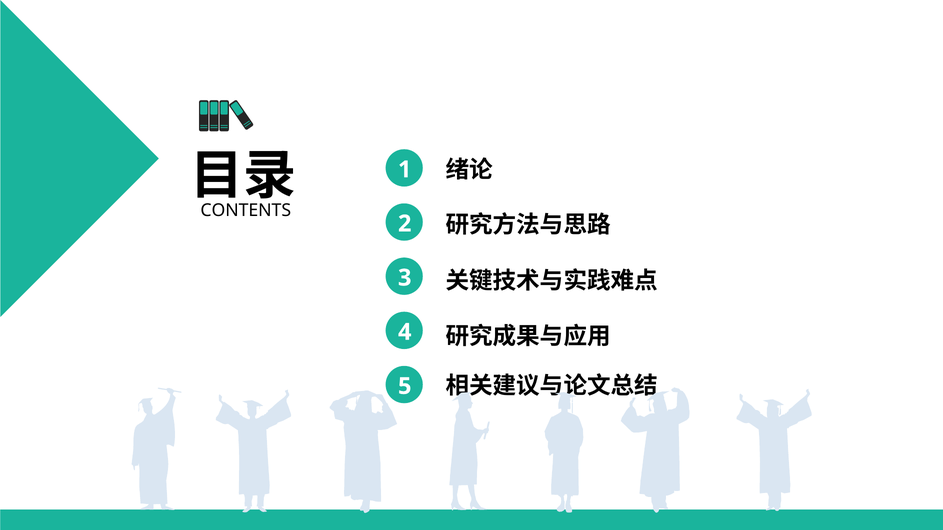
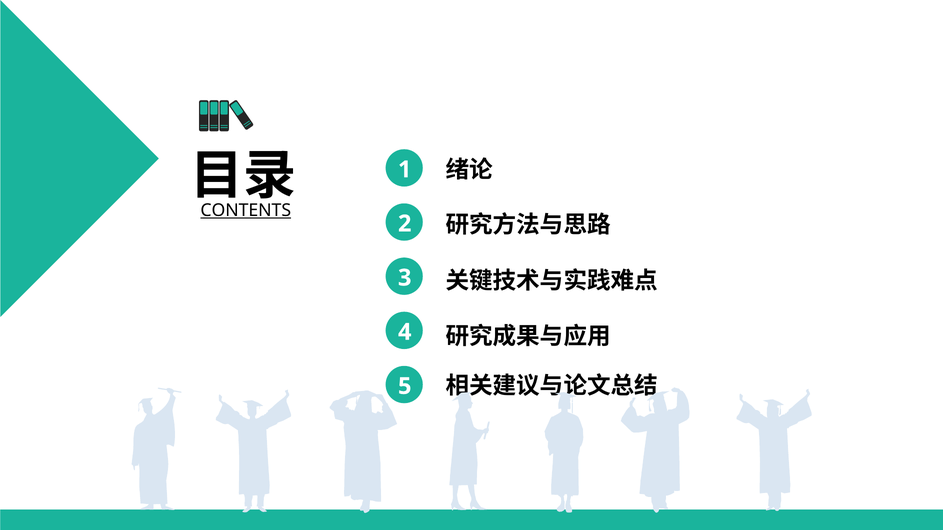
CONTENTS underline: none -> present (246, 211)
